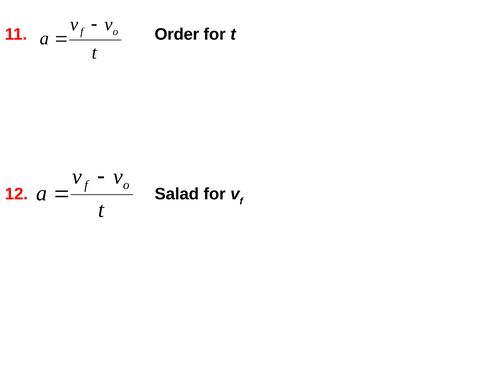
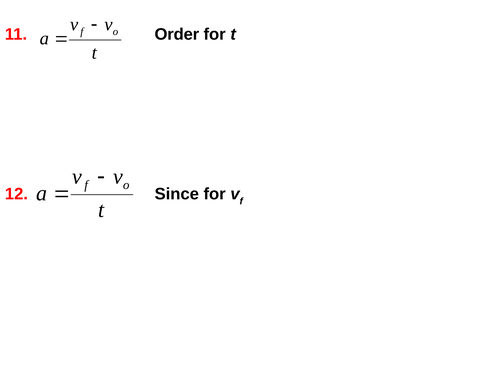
Salad: Salad -> Since (177, 194)
